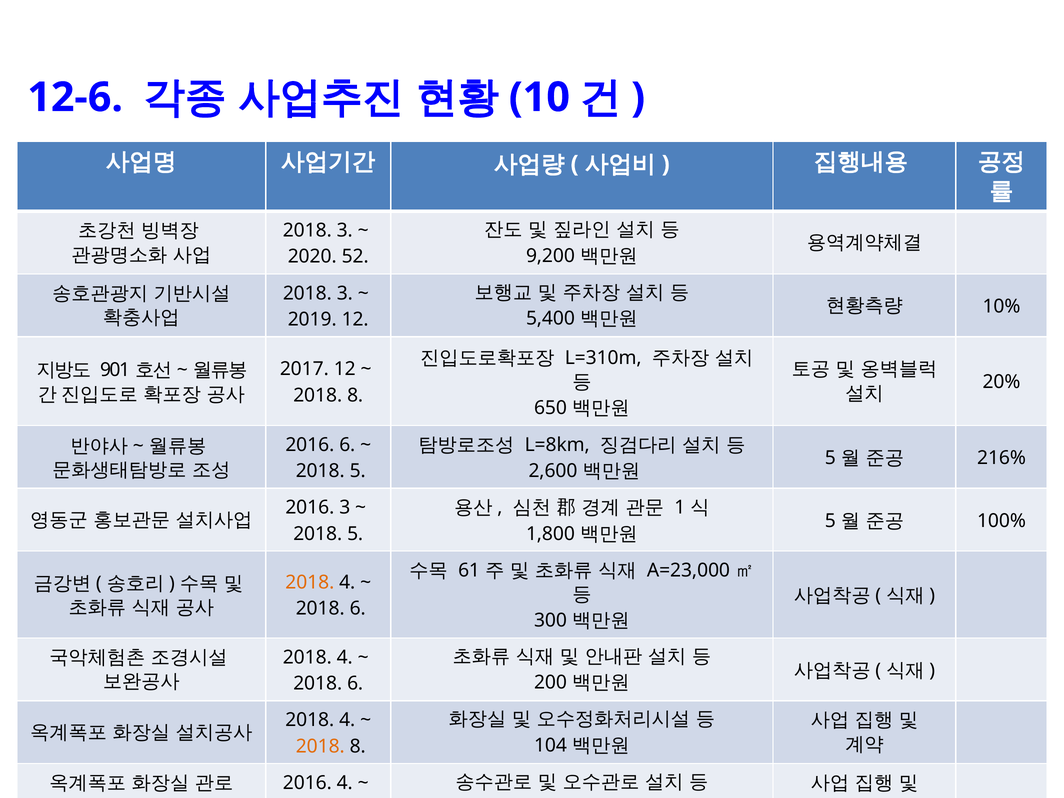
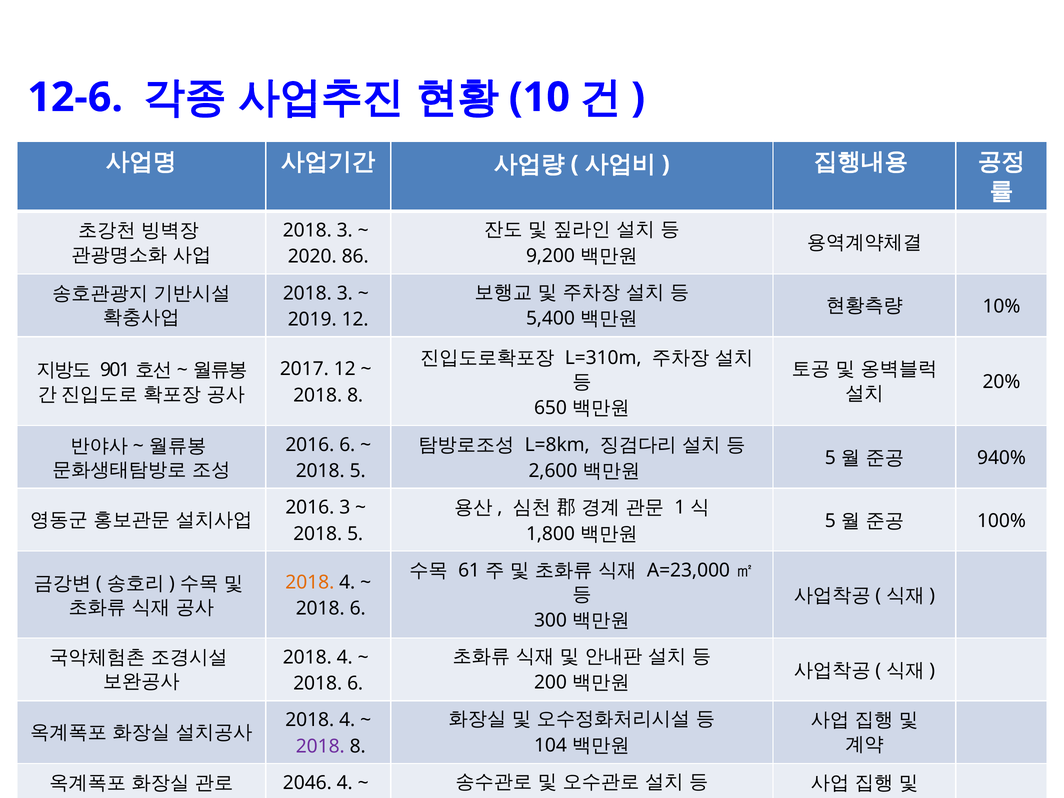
52: 52 -> 86 (355, 257)
216%: 216% -> 940% (1001, 458)
2018 colour: orange -> purple (320, 746)
2016: 2016 -> 2046 (307, 783)
